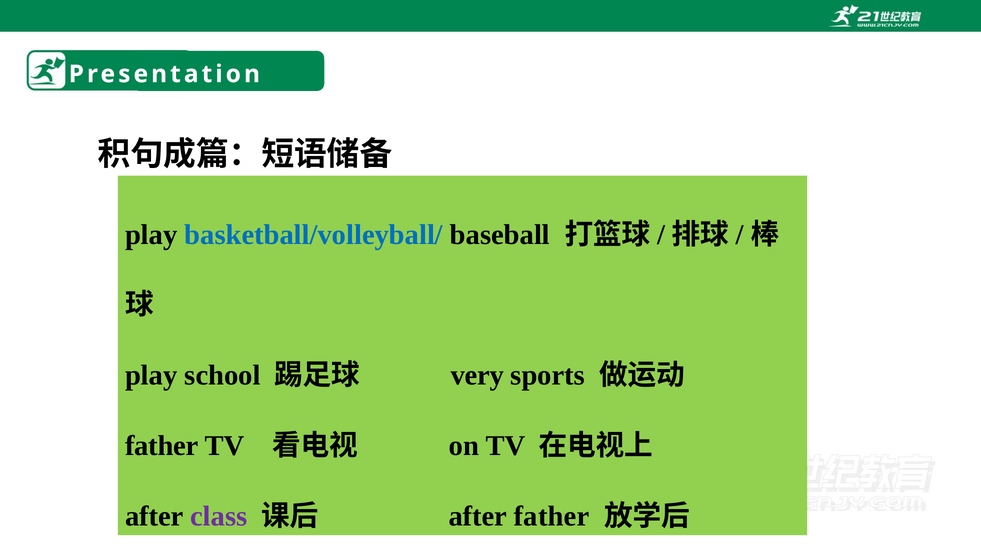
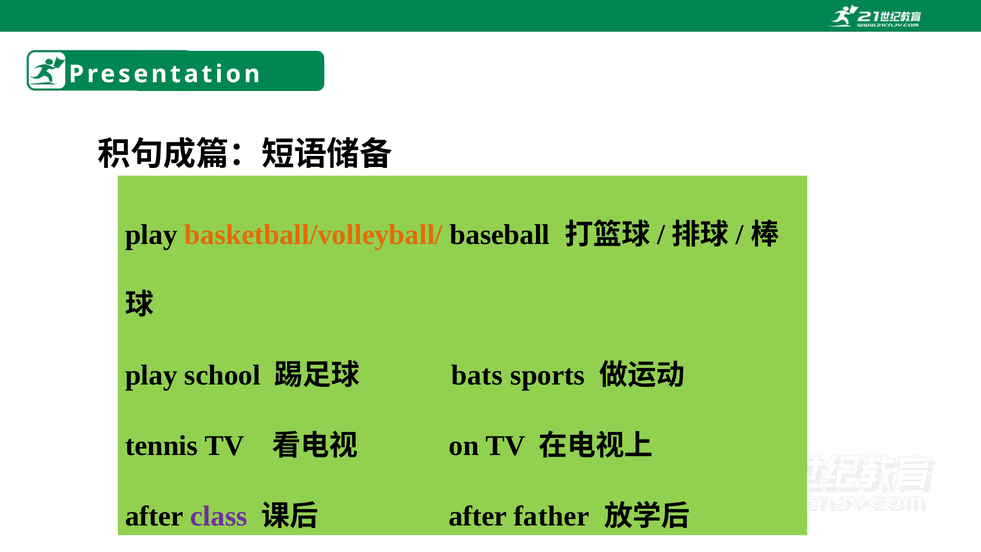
basketball/volleyball/ colour: blue -> orange (314, 235)
very: very -> bats (477, 375)
father: father -> tennis (162, 446)
